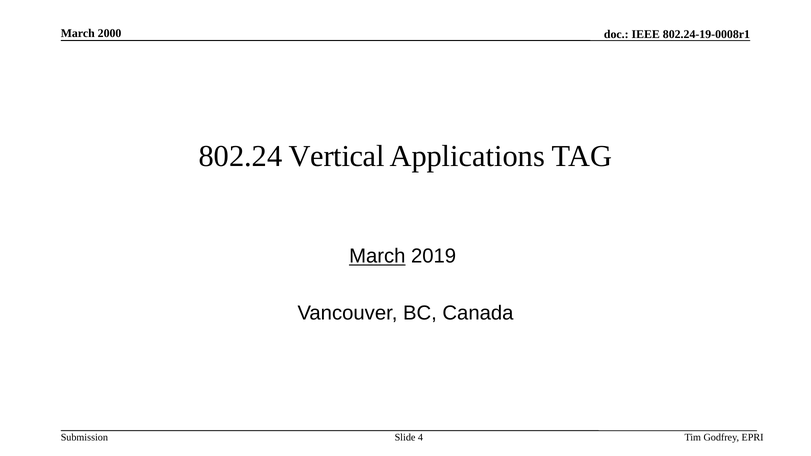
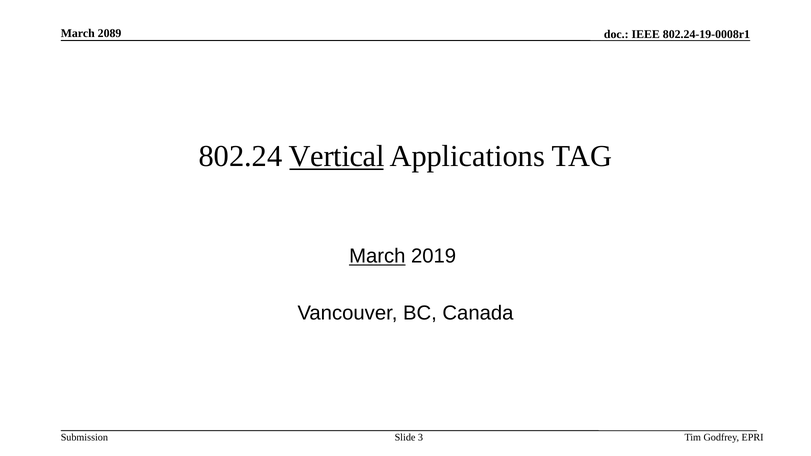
2000: 2000 -> 2089 (110, 33)
Vertical underline: none -> present (337, 156)
4: 4 -> 3 (421, 438)
